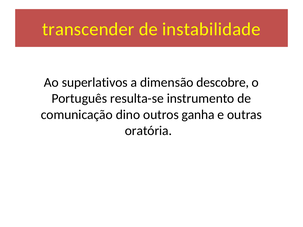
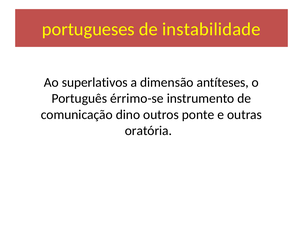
transcender: transcender -> portugueses (88, 29)
descobre: descobre -> antíteses (223, 82)
resulta-se: resulta-se -> érrimo-se (137, 99)
ganha: ganha -> ponte (198, 115)
